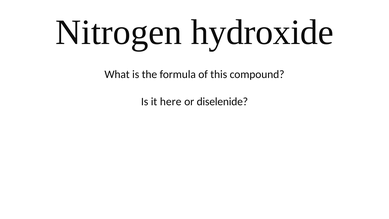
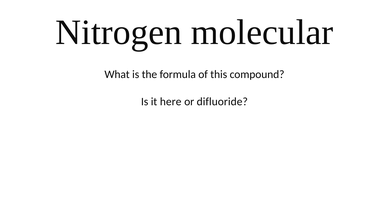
hydroxide: hydroxide -> molecular (262, 32)
diselenide: diselenide -> difluoride (222, 102)
